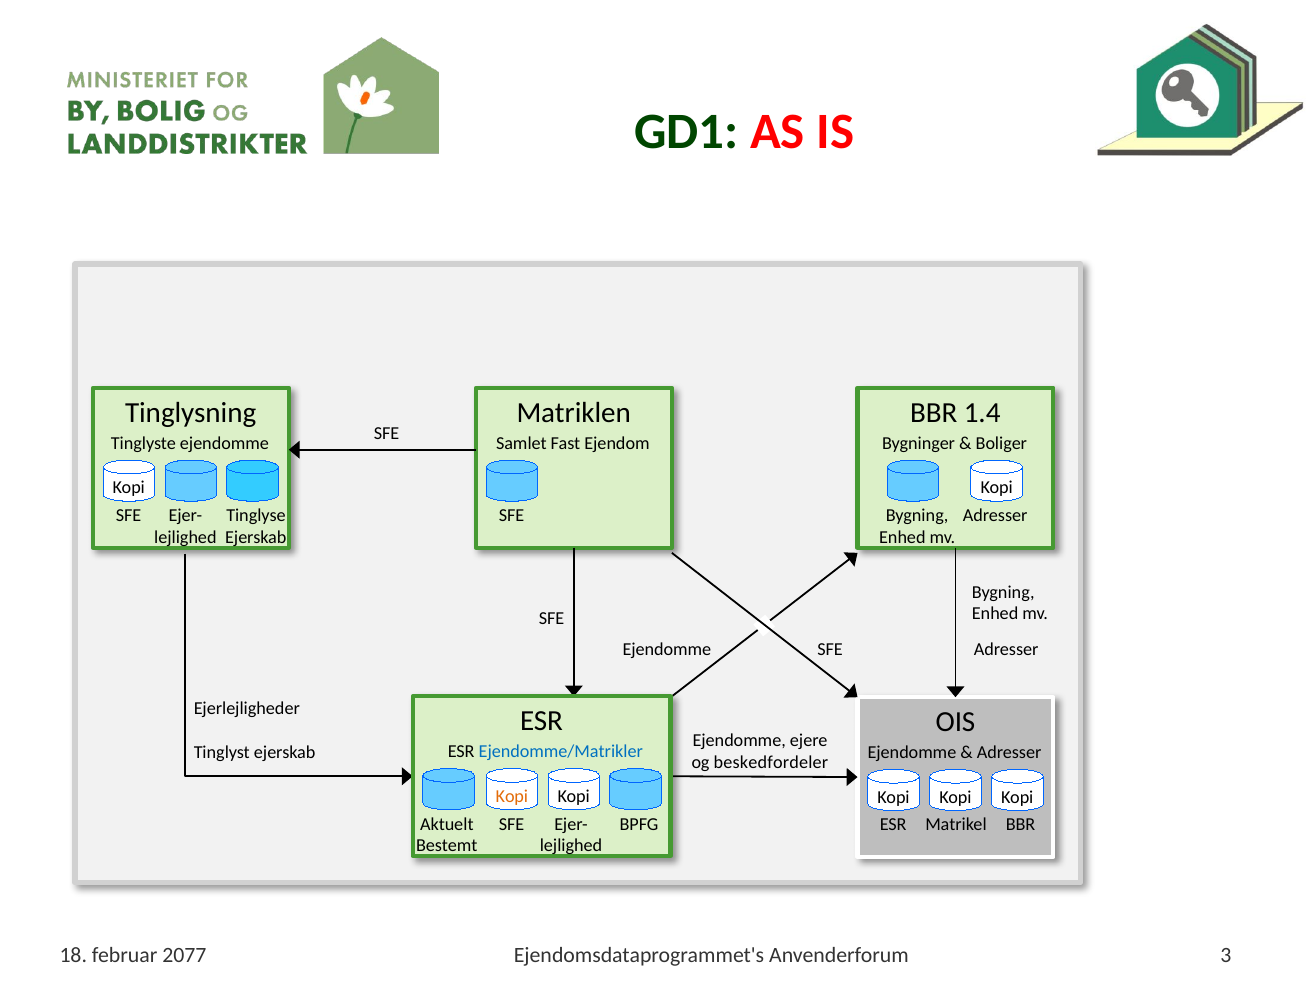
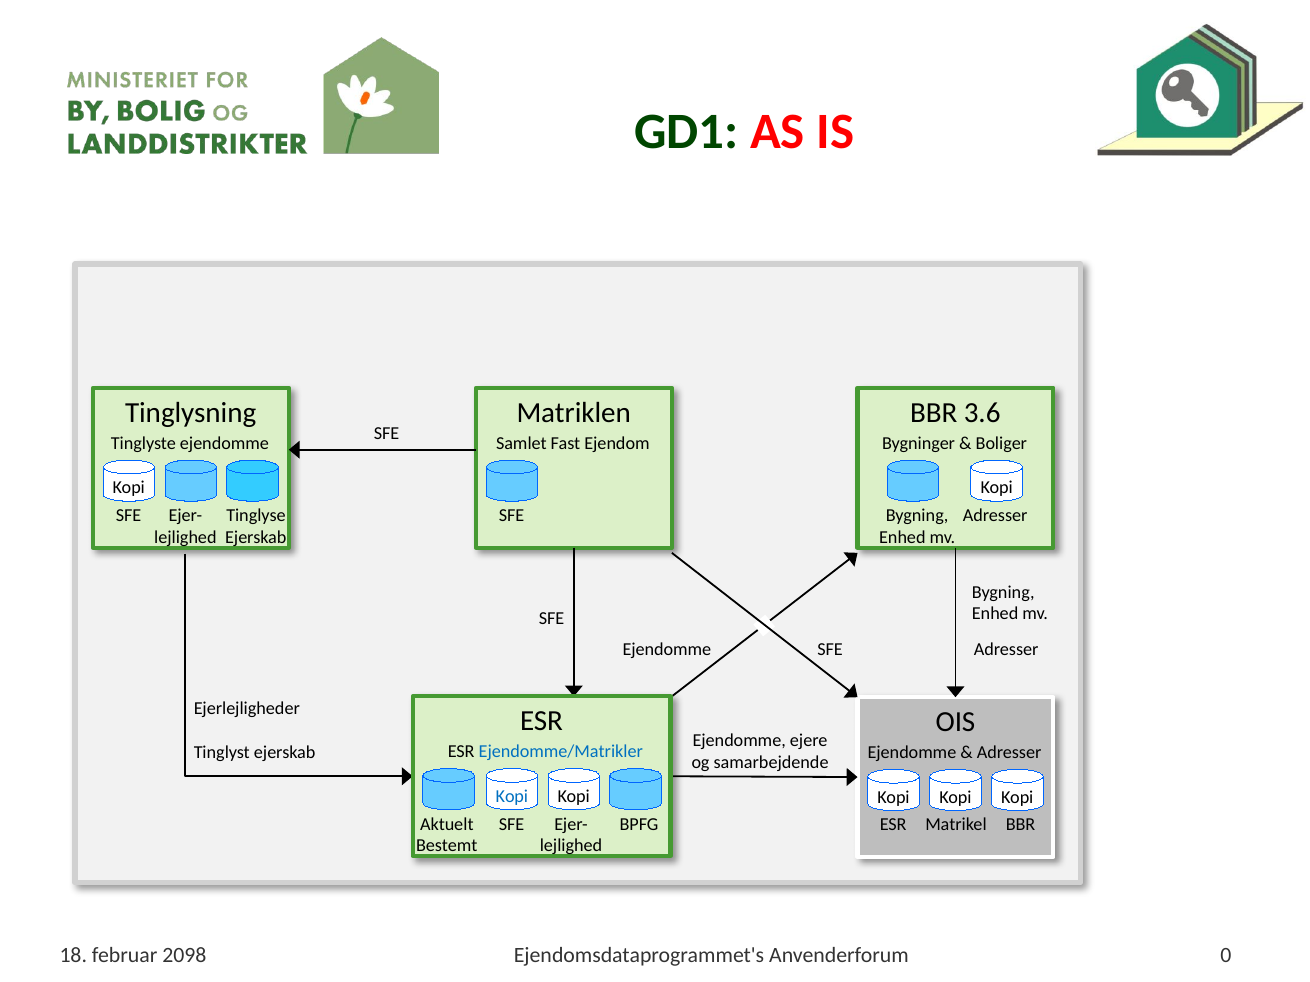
1.4: 1.4 -> 3.6 (982, 413)
beskedfordeler: beskedfordeler -> samarbejdende (771, 763)
Kopi colour: orange -> blue (512, 797)
2077: 2077 -> 2098 (184, 956)
3: 3 -> 0 (1226, 956)
